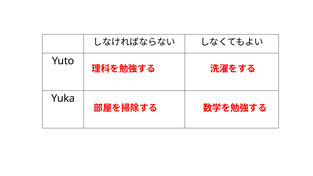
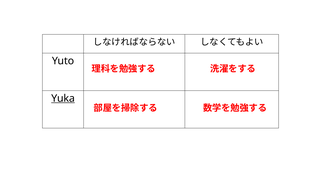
Yuka underline: none -> present (63, 98)
